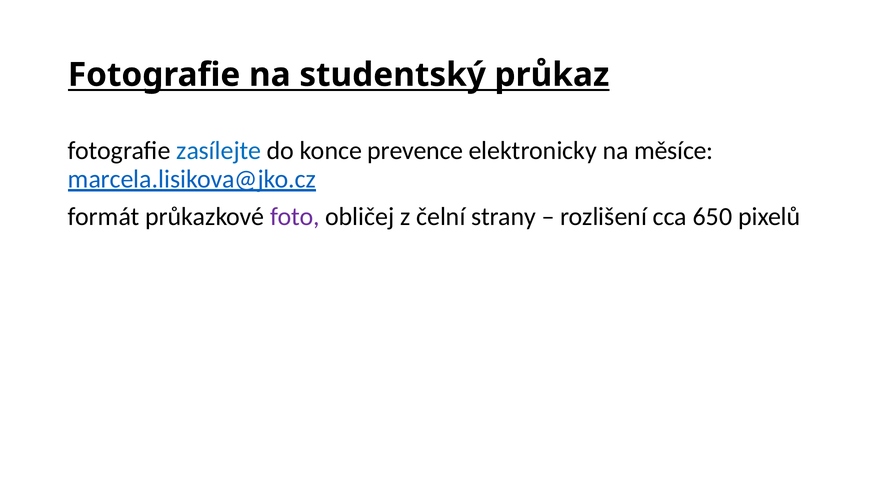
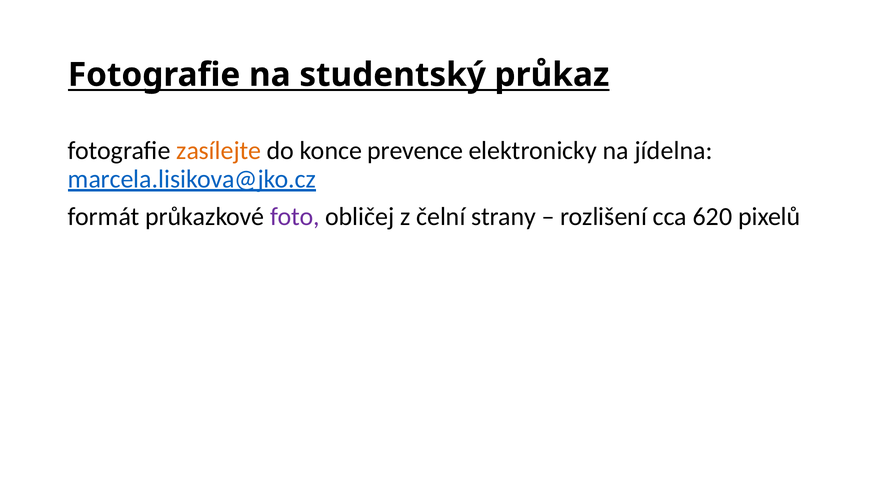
zasílejte colour: blue -> orange (219, 150)
měsíce: měsíce -> jídelna (674, 150)
650: 650 -> 620 (713, 216)
